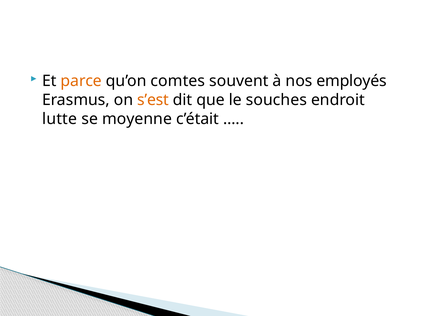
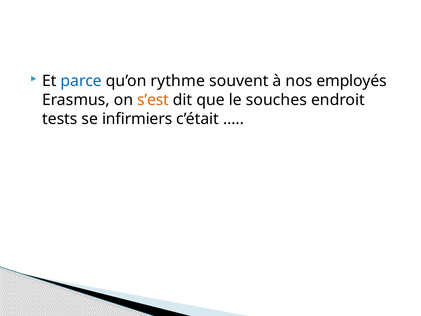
parce colour: orange -> blue (81, 81)
comtes: comtes -> rythme (178, 81)
lutte: lutte -> tests (60, 119)
moyenne: moyenne -> infirmiers (137, 119)
